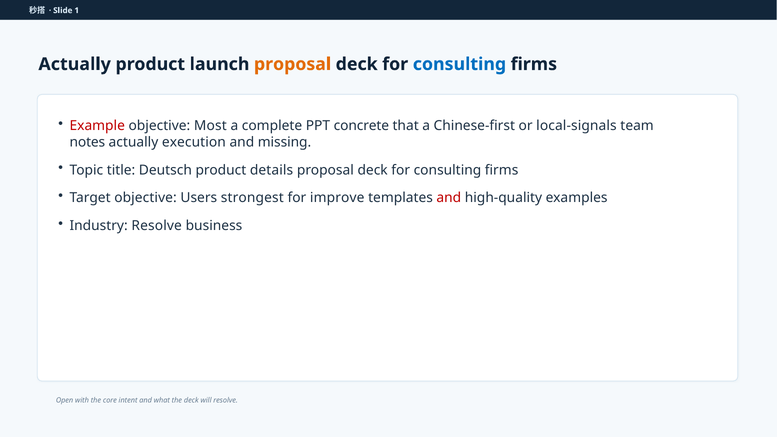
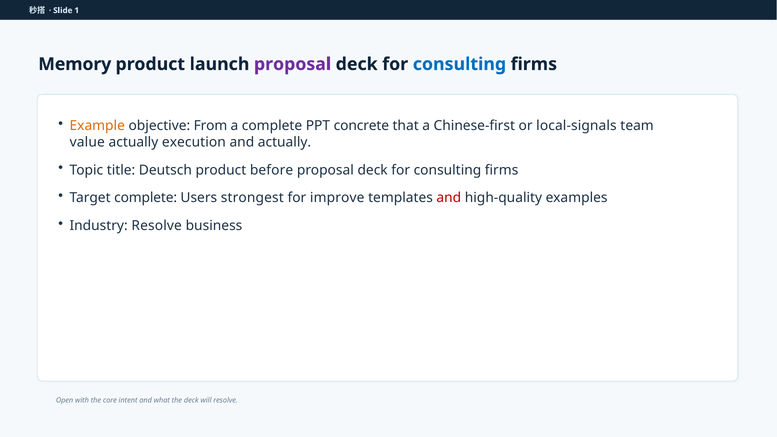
Actually: Actually -> Memory (75, 64)
proposal colour: orange -> purple (293, 64)
Example colour: red -> orange (97, 126)
Most: Most -> From (210, 126)
notes: notes -> value (87, 142)
and missing: missing -> actually (284, 142)
details: details -> before (272, 170)
Target objective: objective -> complete (146, 198)
